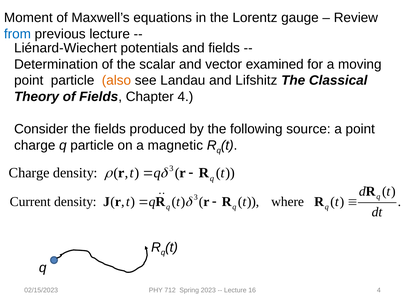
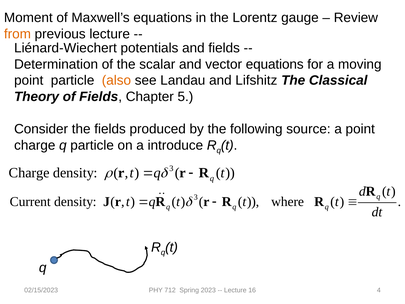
from colour: blue -> orange (17, 34)
vector examined: examined -> equations (275, 64)
Chapter 4: 4 -> 5 (185, 97)
magnetic: magnetic -> introduce (175, 145)
